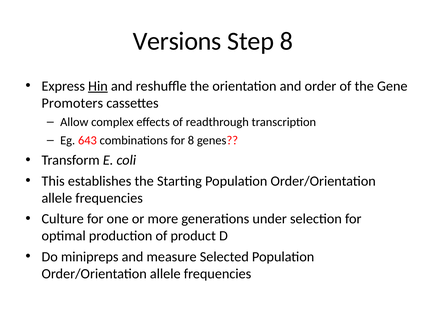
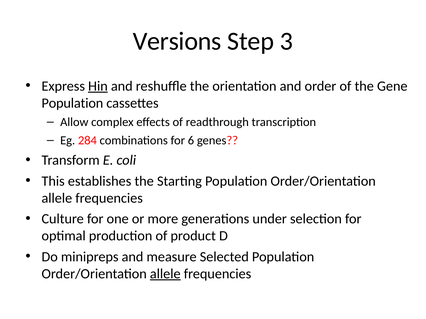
Step 8: 8 -> 3 (287, 41)
Promoters: Promoters -> Population (72, 103)
643: 643 -> 284 (87, 141)
for 8: 8 -> 6 (191, 141)
allele underline: none -> present (165, 274)
